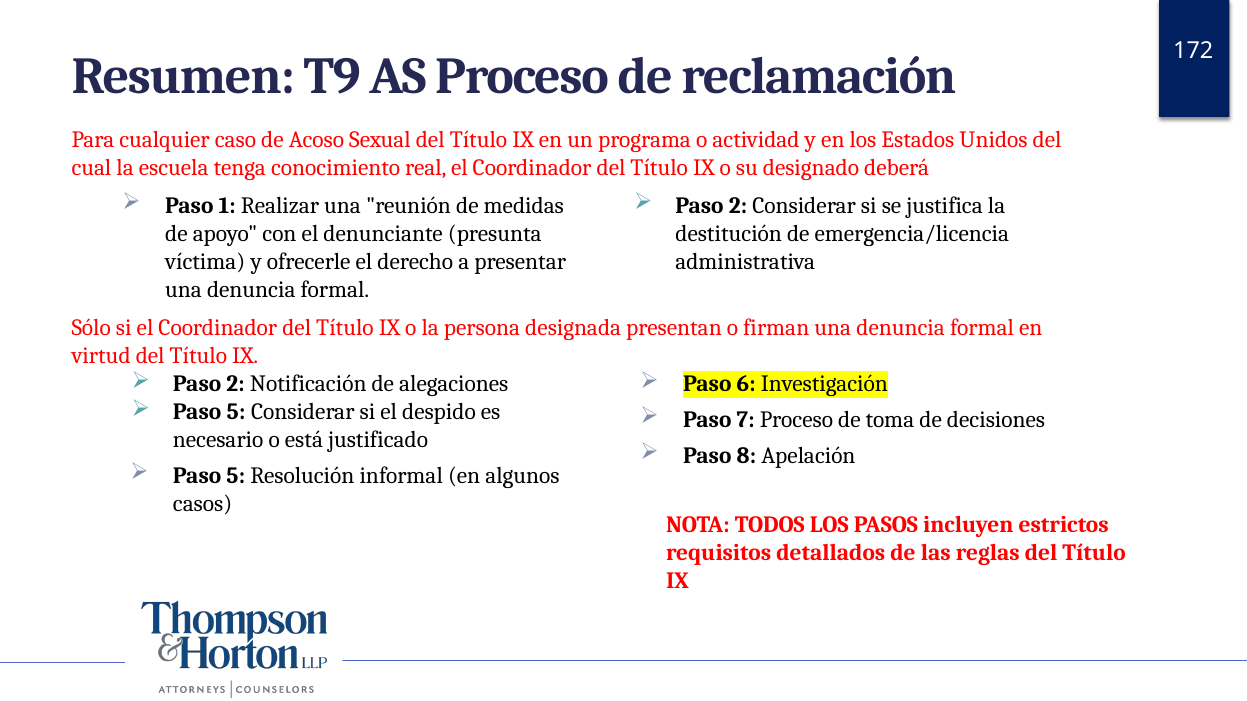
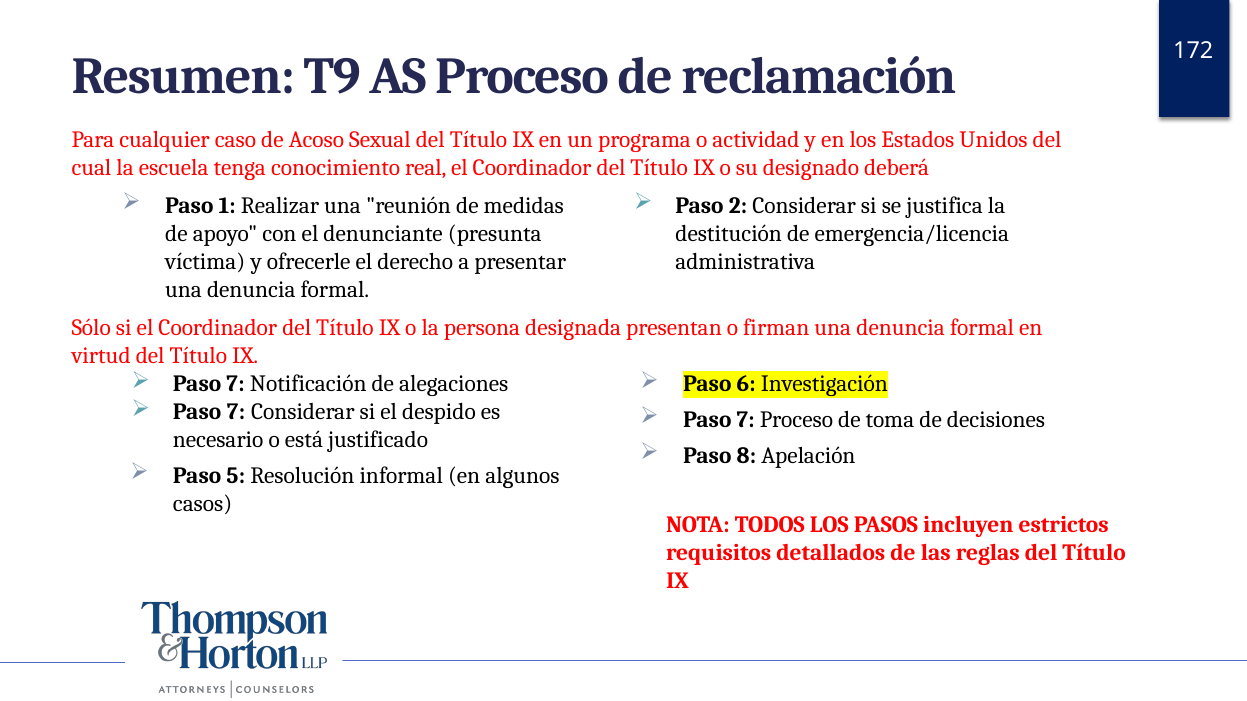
2: 2 -> 7 (236, 384)
5: 5 -> 7 (236, 412)
